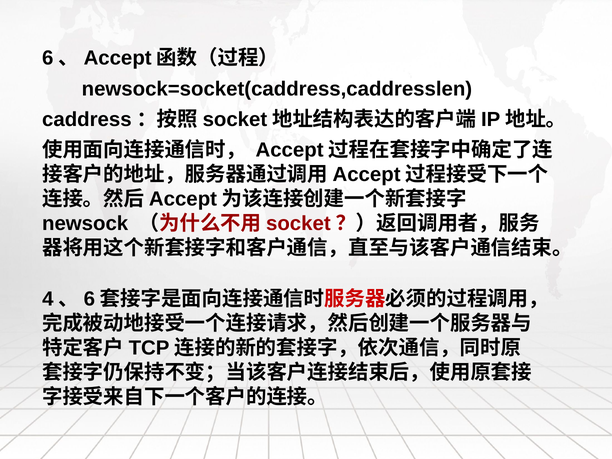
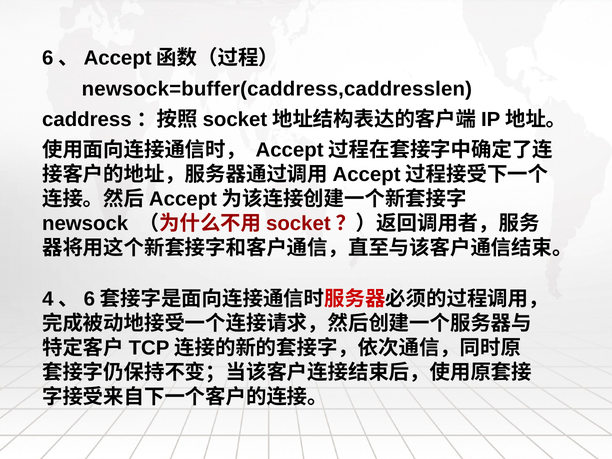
newsock=socket(caddress,caddresslen: newsock=socket(caddress,caddresslen -> newsock=buffer(caddress,caddresslen (277, 89)
